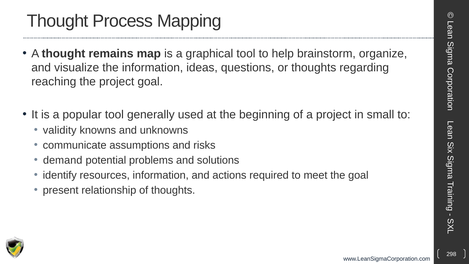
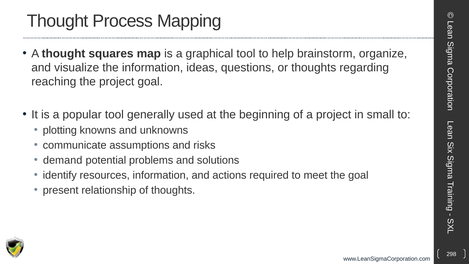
remains: remains -> squares (111, 54)
validity: validity -> plotting (60, 130)
